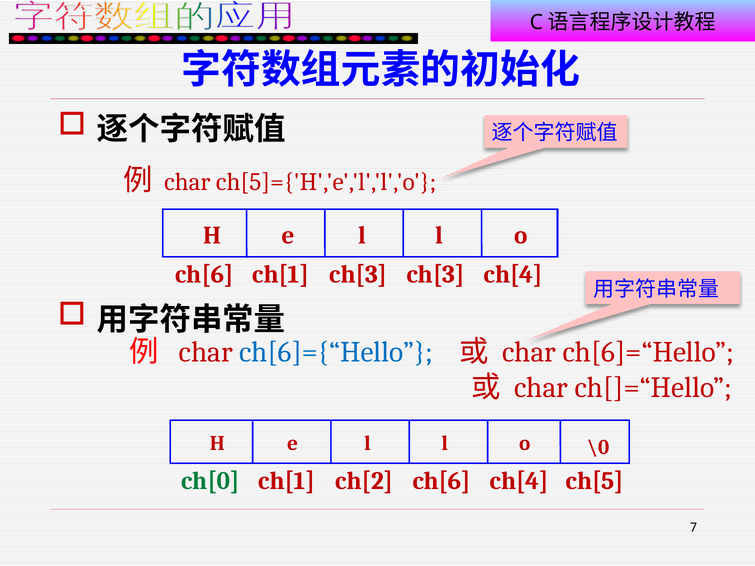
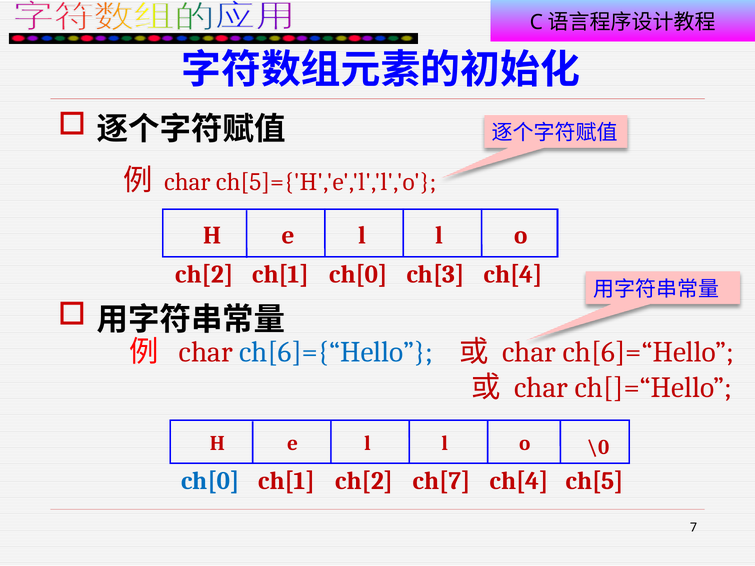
ch[6: ch[6 -> ch[2 (204, 275)
ch[1 ch[3: ch[3 -> ch[0 (358, 275)
ch[0 colour: green -> blue (210, 481)
ch[2 ch[6: ch[6 -> ch[7 (441, 481)
